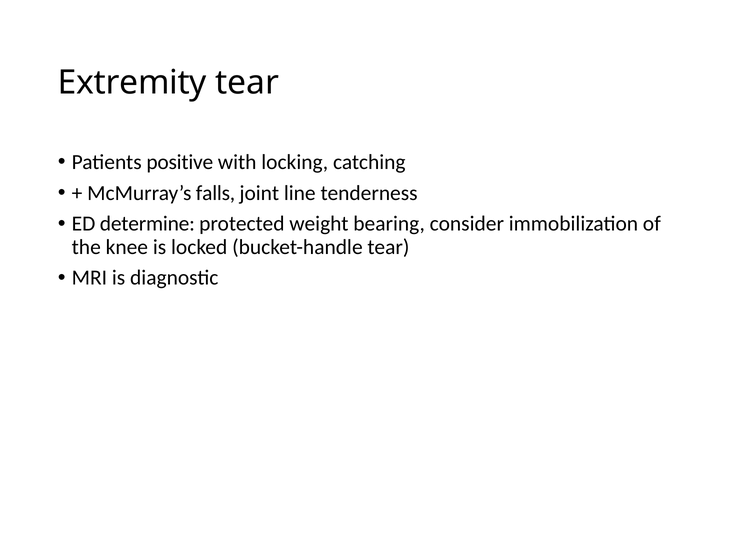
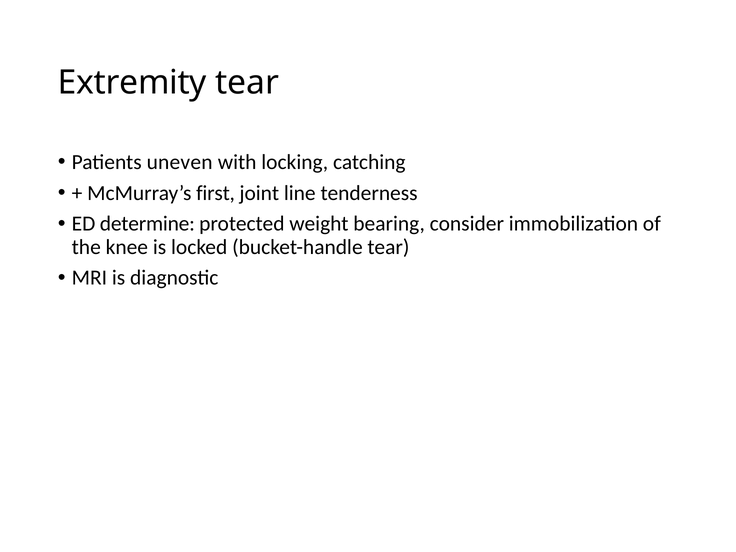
positive: positive -> uneven (180, 162)
falls: falls -> first (216, 193)
